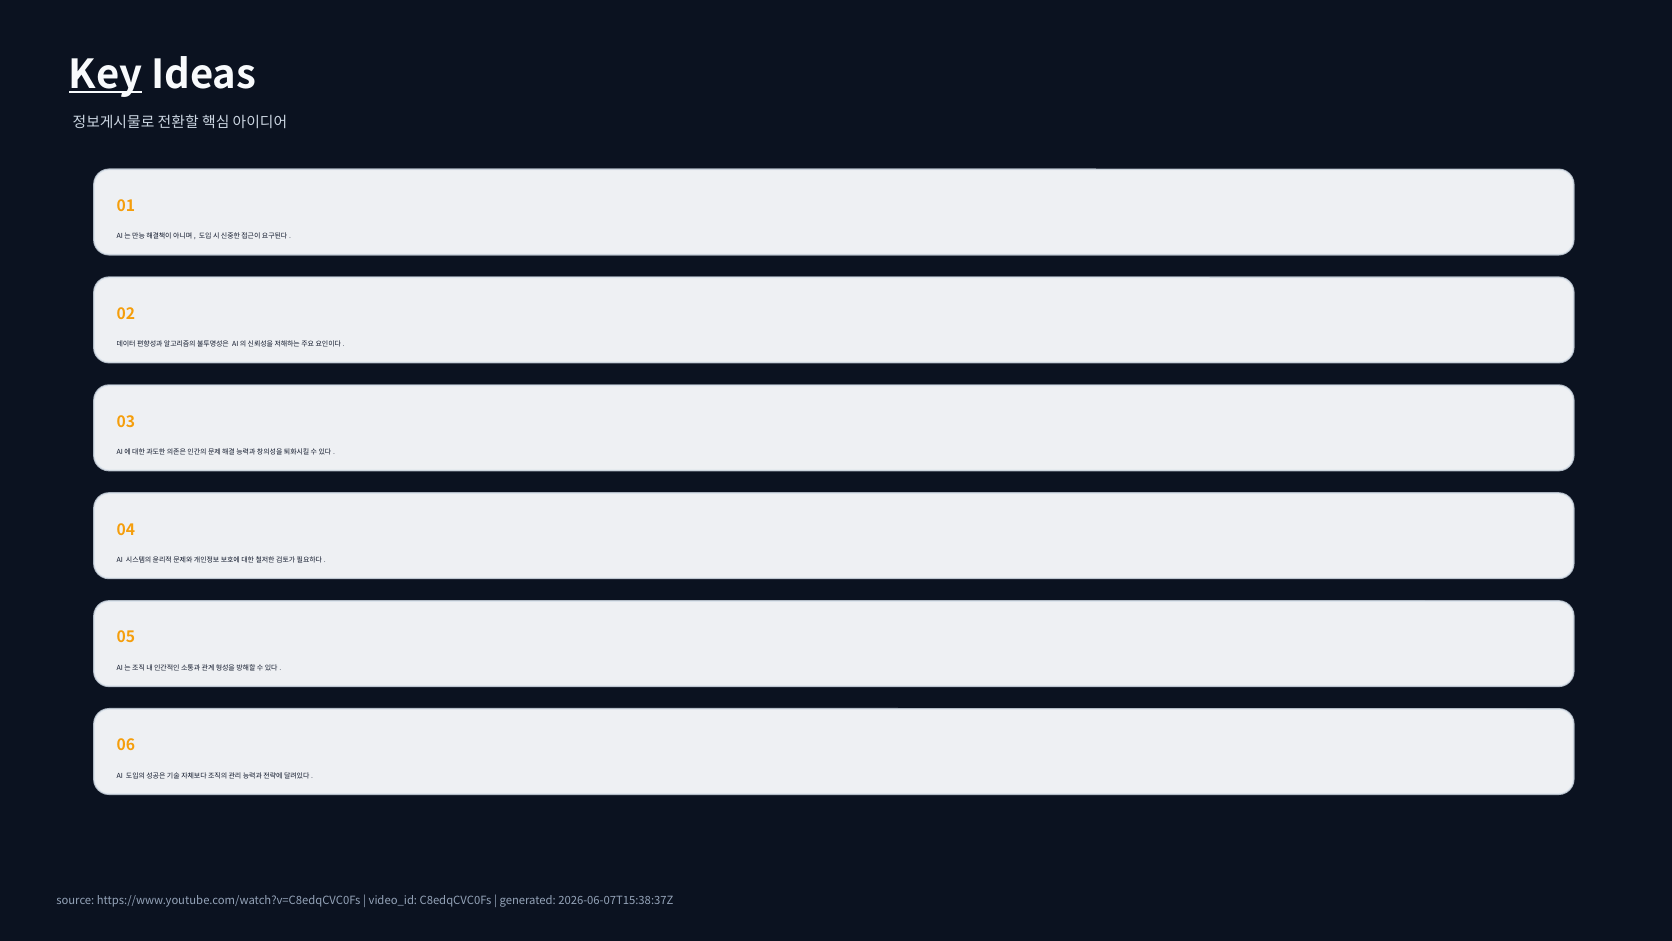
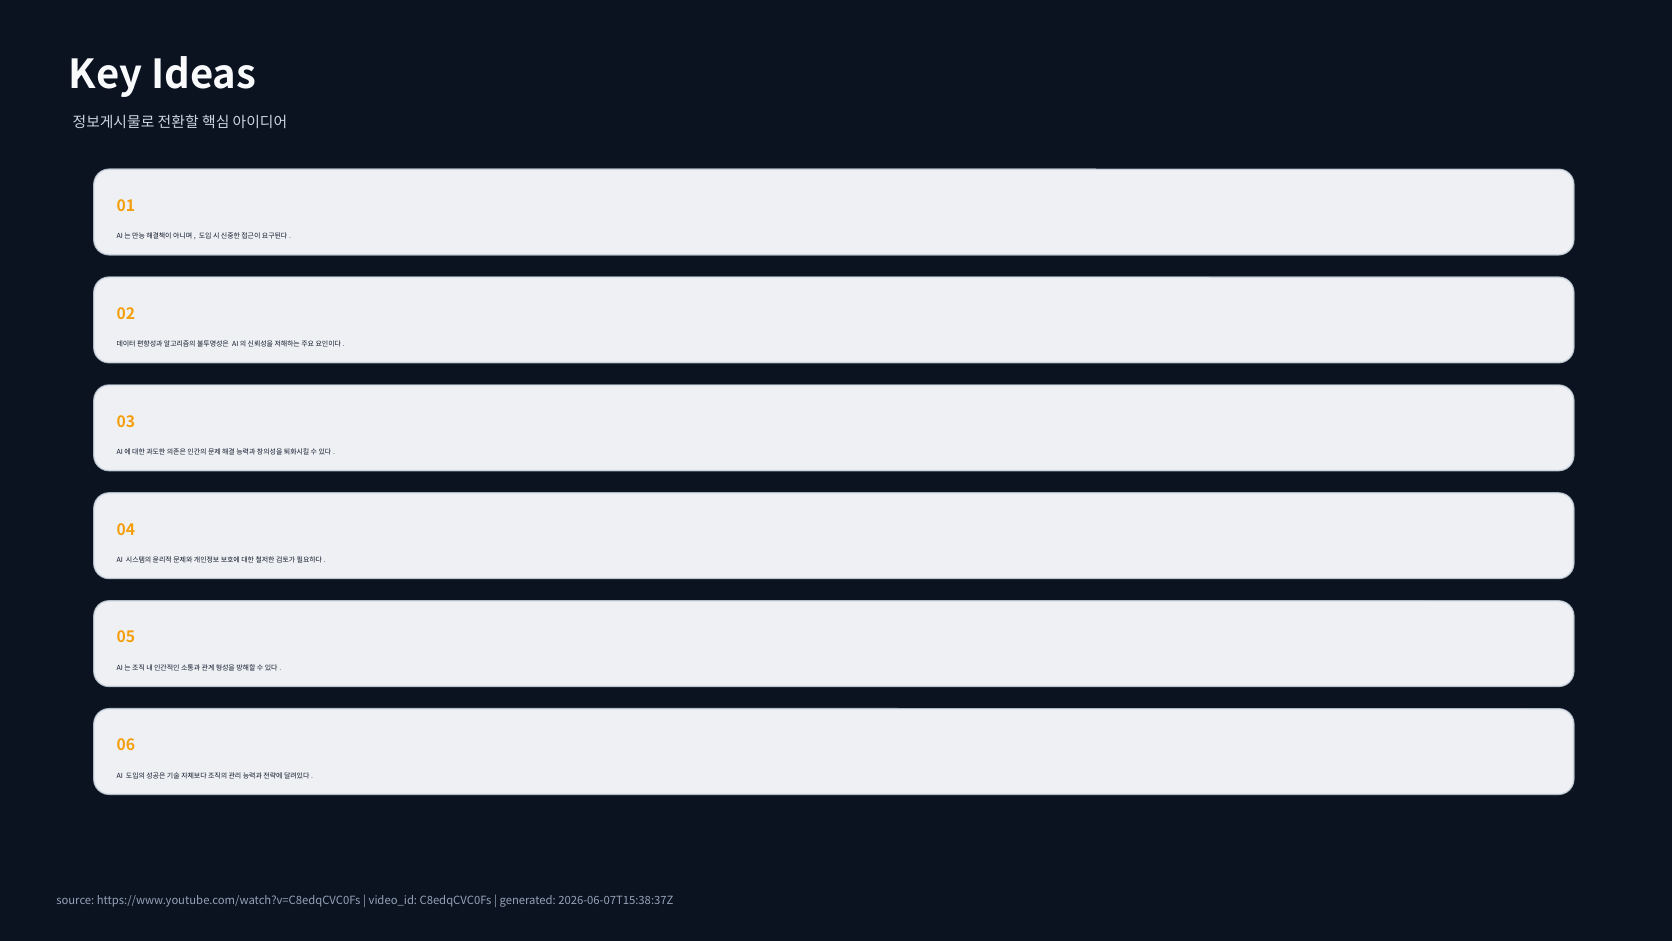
Key underline: present -> none (106, 75)
